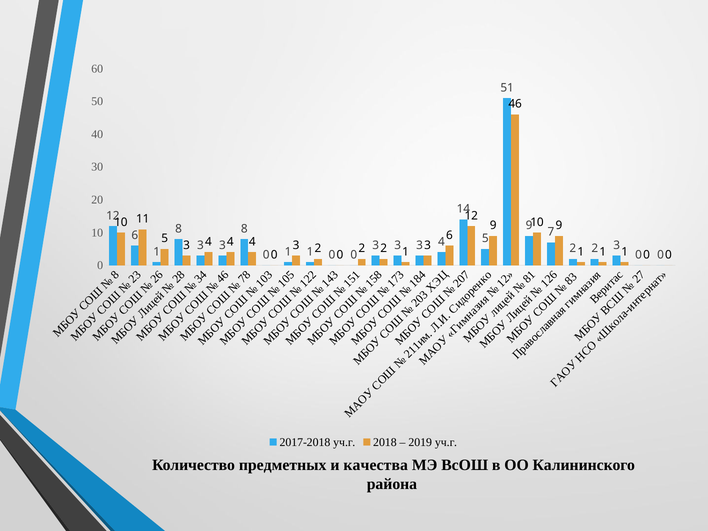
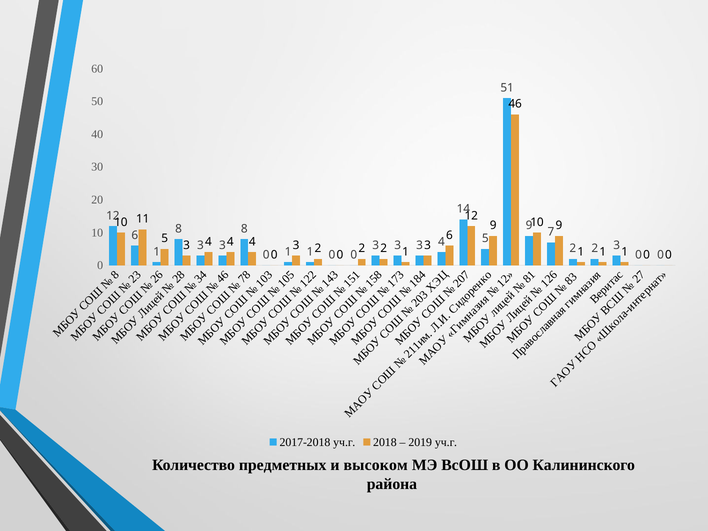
качества: качества -> высоком (376, 465)
